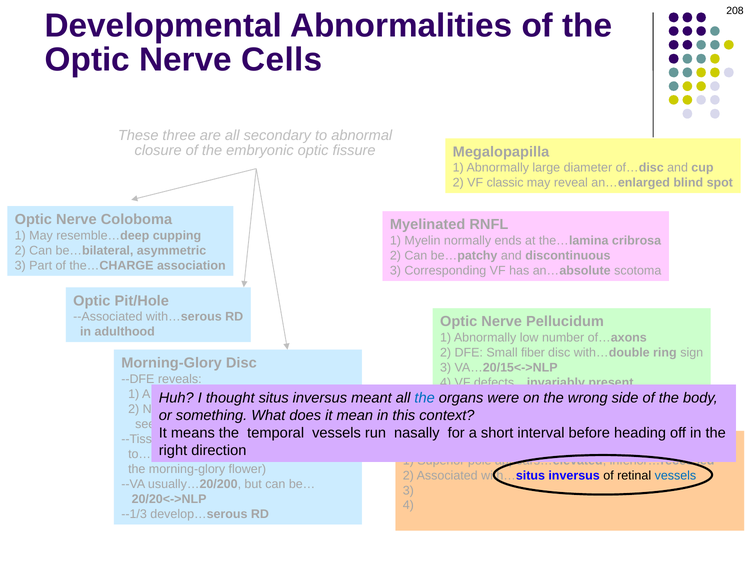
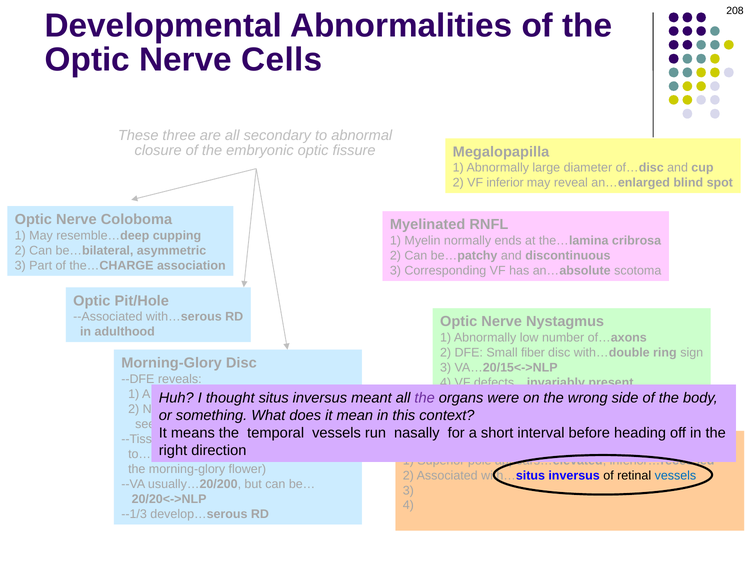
classic: classic -> inferior (505, 183)
Pellucidum: Pellucidum -> Nystagmus (565, 322)
the colour: blue -> purple (425, 398)
